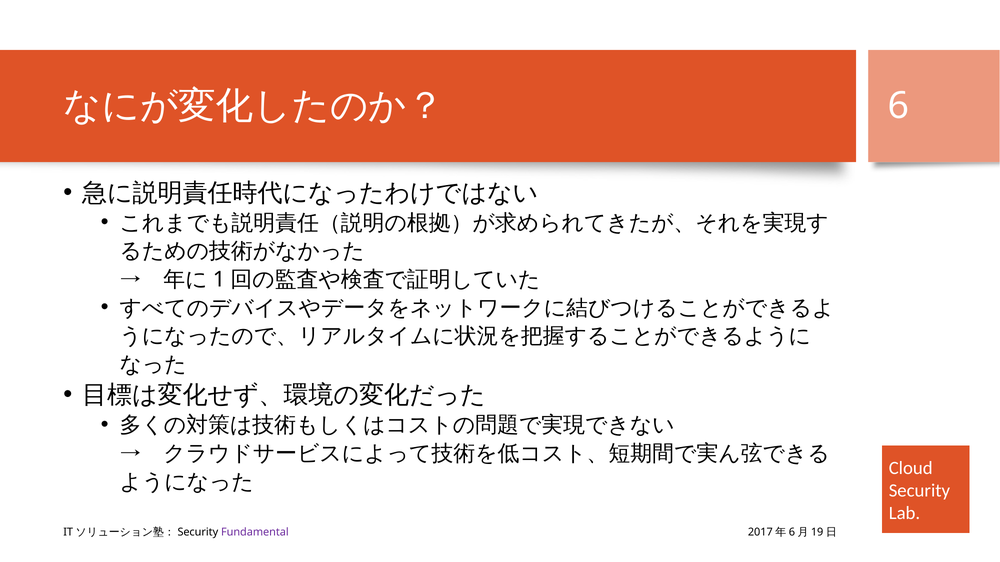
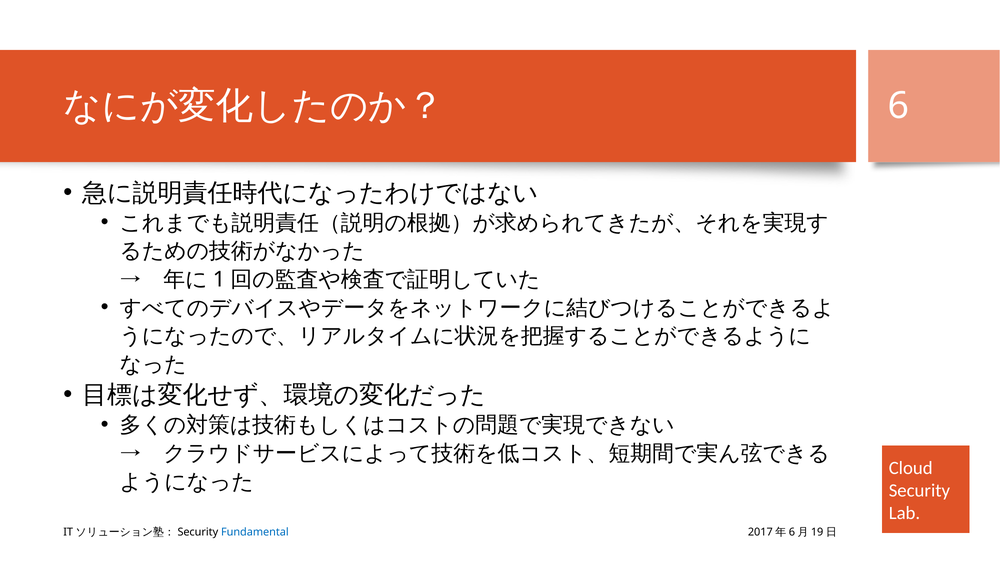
Fundamental colour: purple -> blue (255, 533)
